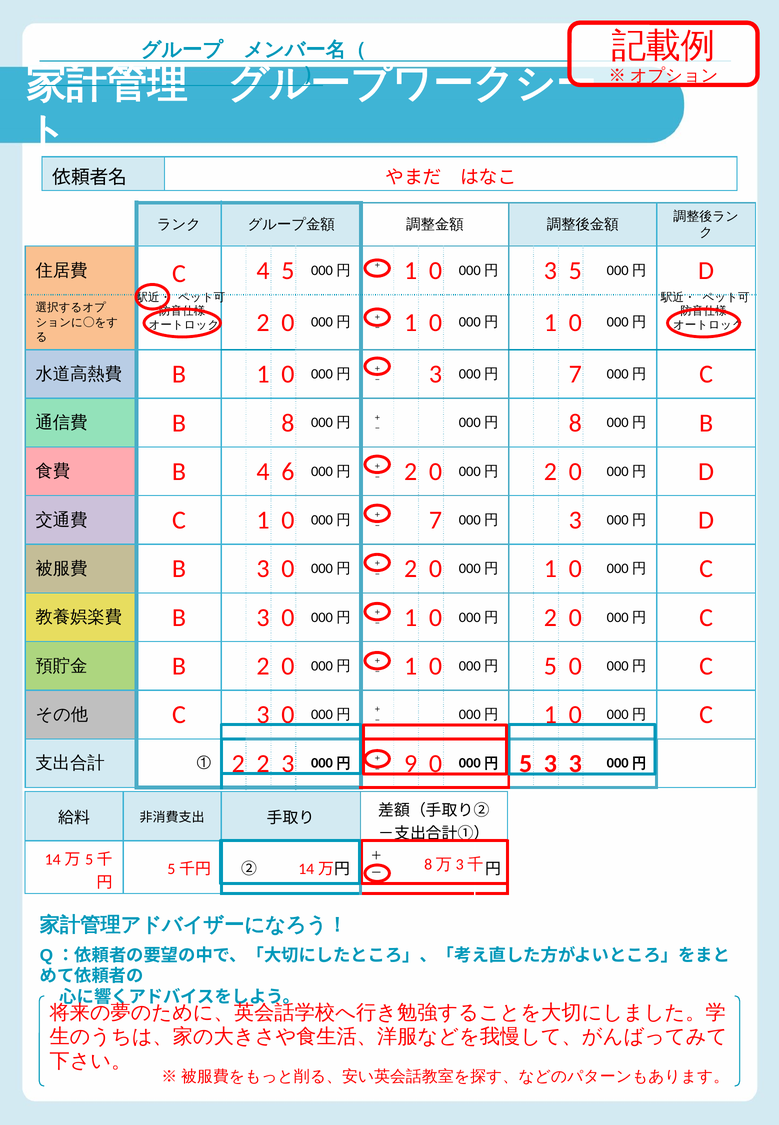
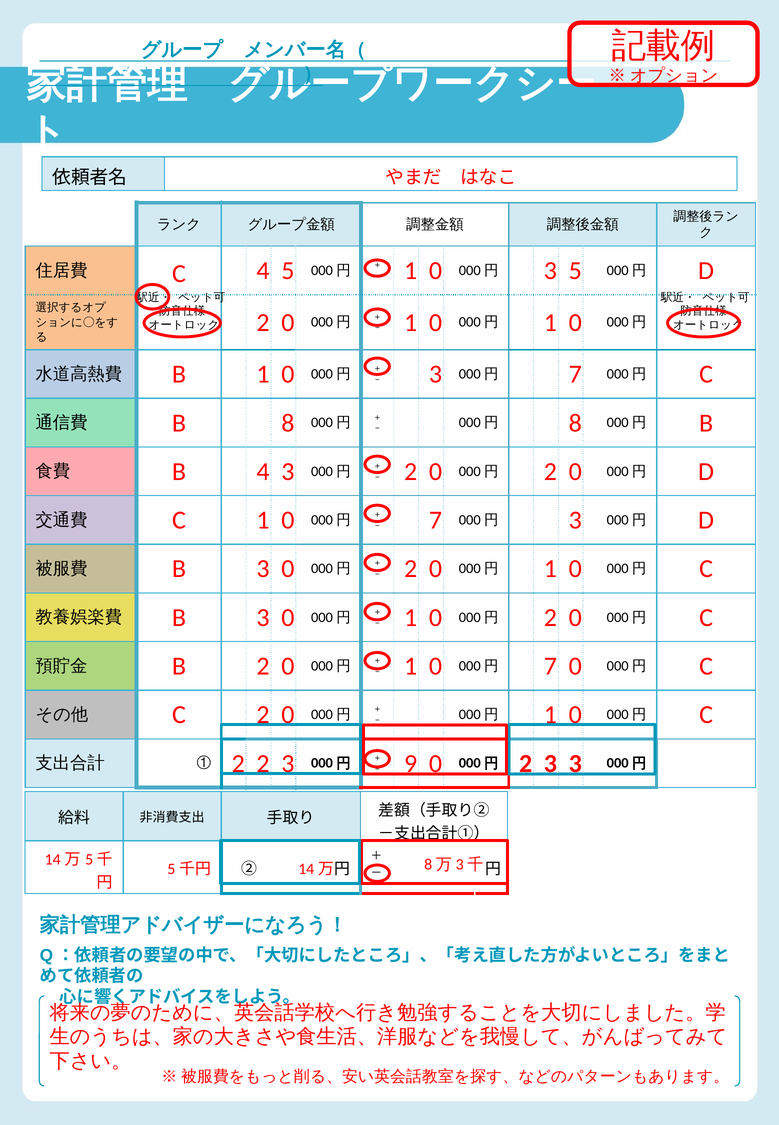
4 6: 6 -> 3 (288, 472)
5: 5 -> 7 (550, 666)
C 3: 3 -> 2 (263, 715)
5: 5 -> 2 (526, 764)
